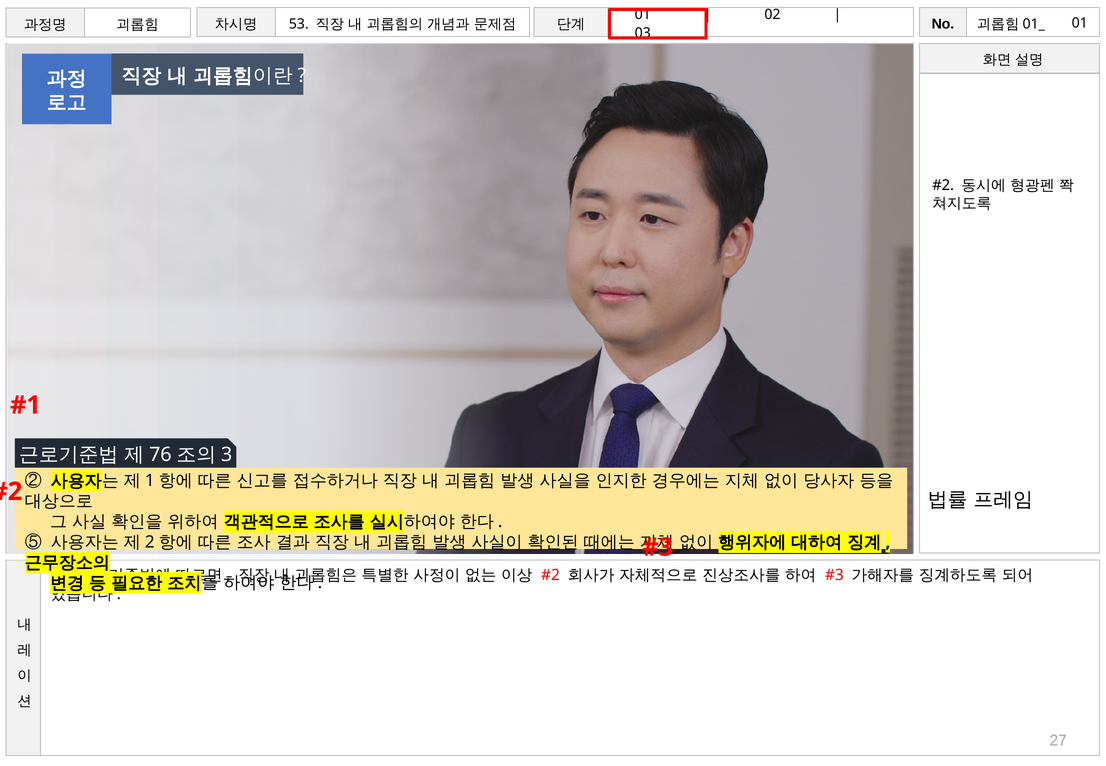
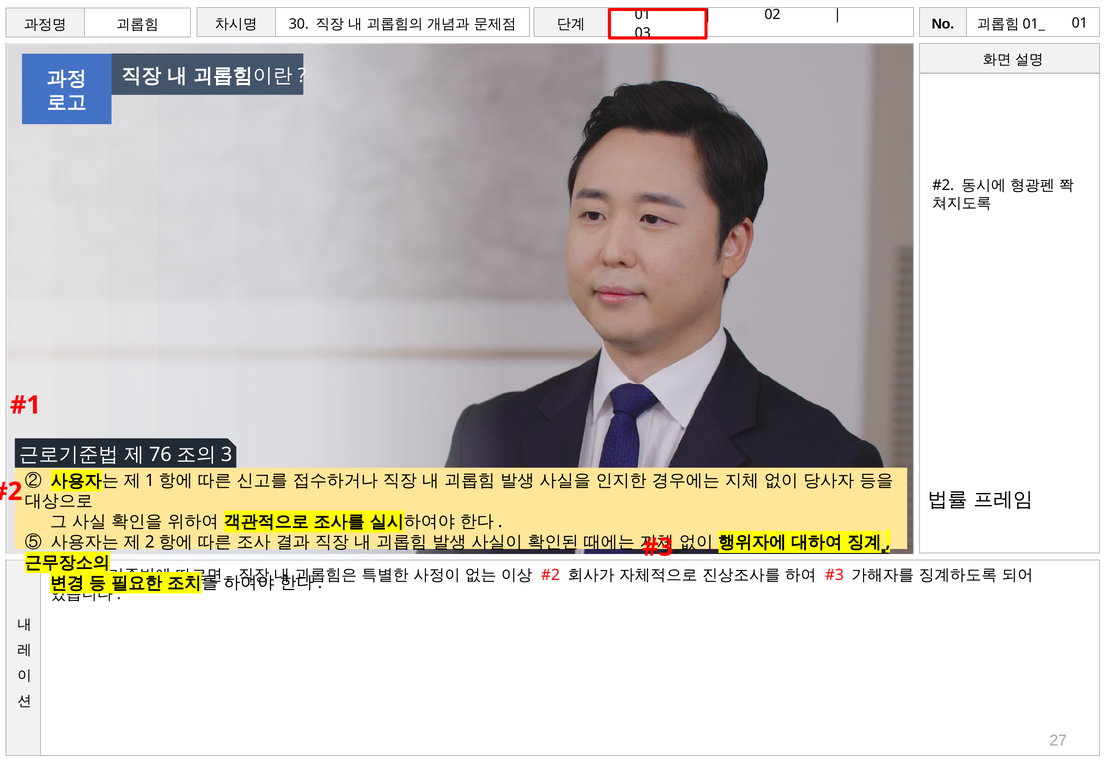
53: 53 -> 30 (299, 24)
